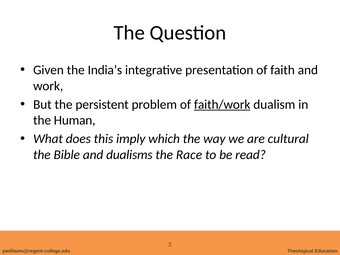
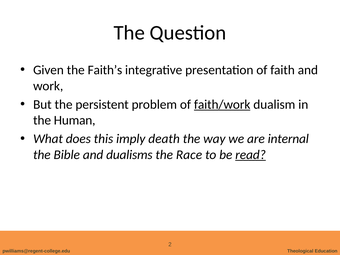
India’s: India’s -> Faith’s (105, 70)
which: which -> death (164, 139)
cultural: cultural -> internal (288, 139)
read underline: none -> present (251, 155)
